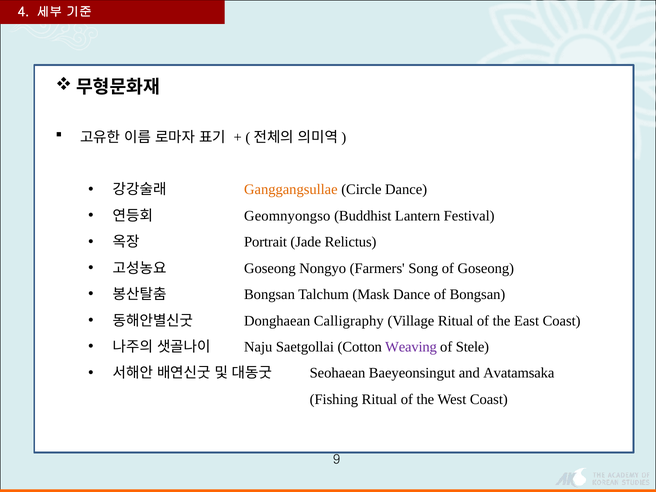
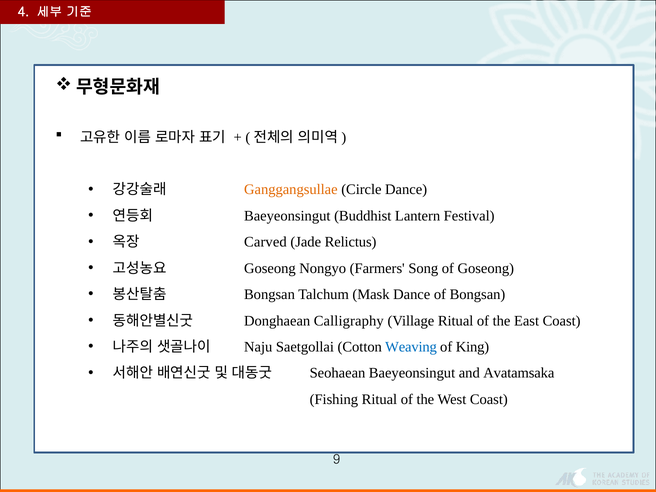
Geomnyongso: Geomnyongso -> Baeyeonsingut (287, 216)
Portrait: Portrait -> Carved (265, 242)
Weaving colour: purple -> blue (411, 347)
Stele: Stele -> King (472, 347)
